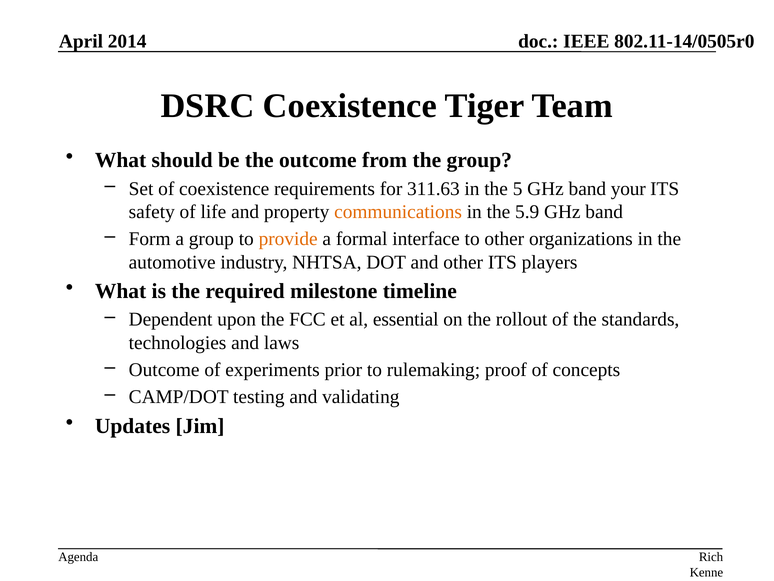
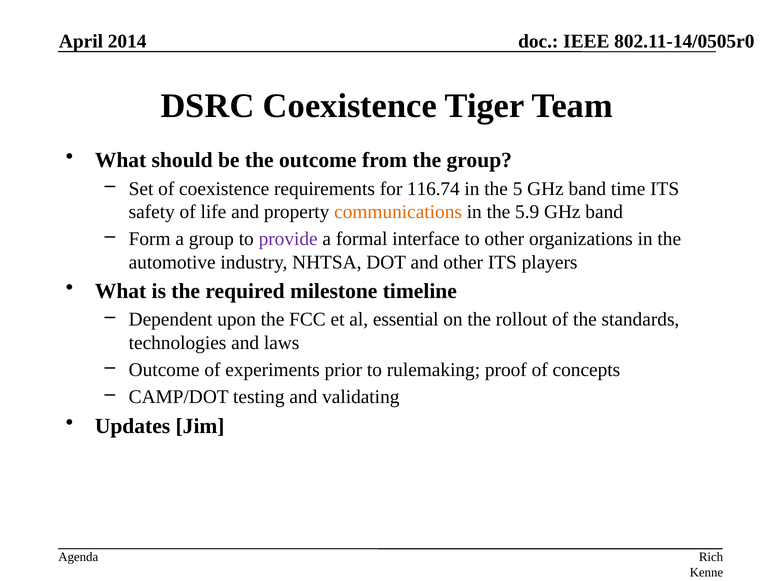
311.63: 311.63 -> 116.74 (433, 188)
your: your -> time (628, 188)
provide colour: orange -> purple (288, 239)
